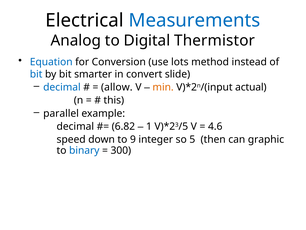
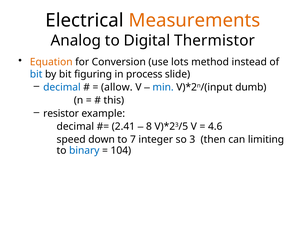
Measurements colour: blue -> orange (194, 20)
Equation colour: blue -> orange (51, 62)
smarter: smarter -> figuring (93, 74)
convert: convert -> process (144, 74)
min colour: orange -> blue (163, 87)
actual: actual -> dumb (251, 87)
parallel: parallel -> resistor (61, 113)
6.82: 6.82 -> 2.41 (123, 126)
1: 1 -> 8 (149, 126)
9: 9 -> 7 (133, 139)
5: 5 -> 3 (192, 139)
graphic: graphic -> limiting (266, 139)
300: 300 -> 104 (121, 150)
